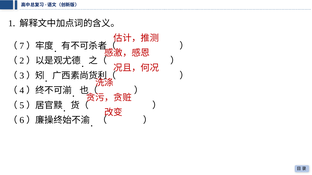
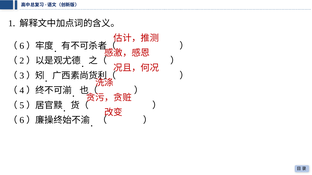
7: 7 -> 6 (22, 46)
